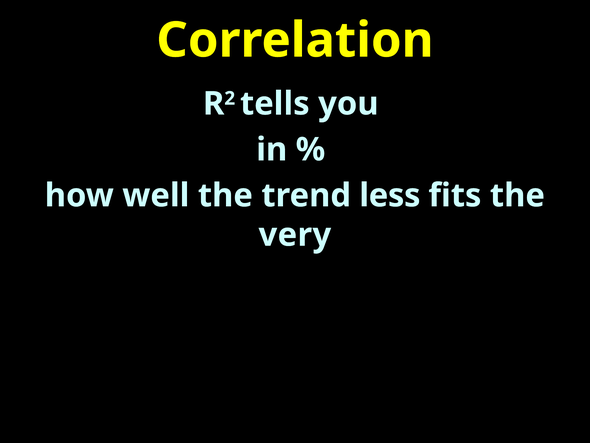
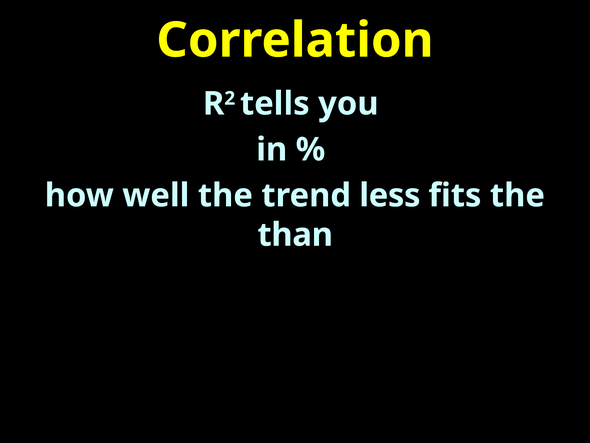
very: very -> than (295, 235)
